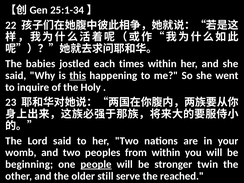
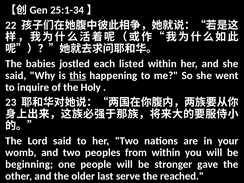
times: times -> listed (131, 64)
people underline: present -> none (96, 164)
twin: twin -> gave (208, 164)
still: still -> last (106, 176)
